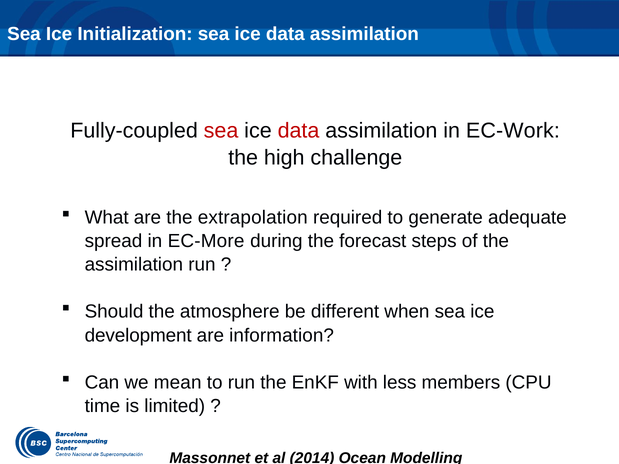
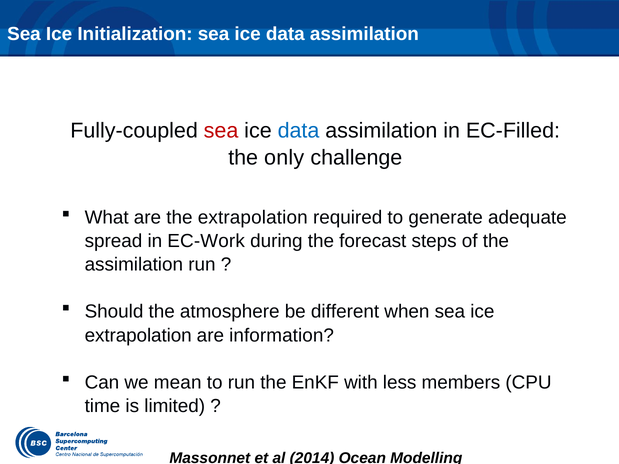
data colour: red -> blue (299, 131)
EC-Work: EC-Work -> EC-Filled (513, 131)
high: high -> only (284, 158)
EC-More: EC-More -> EC-Work (206, 241)
development: development -> extrapolation (138, 336)
